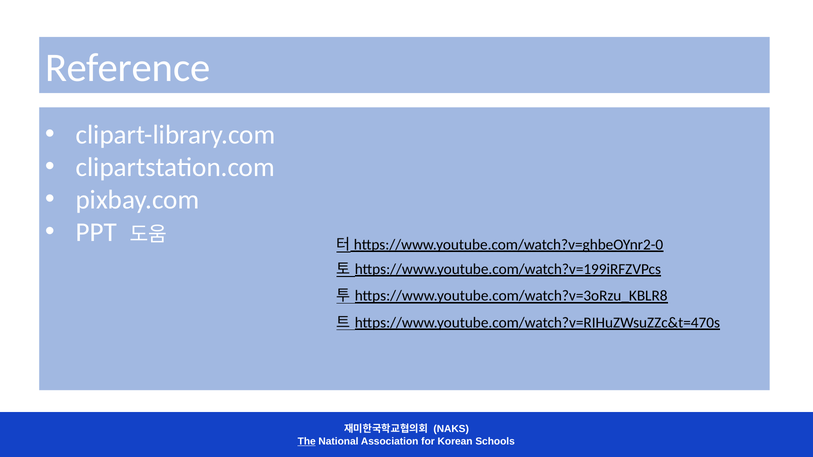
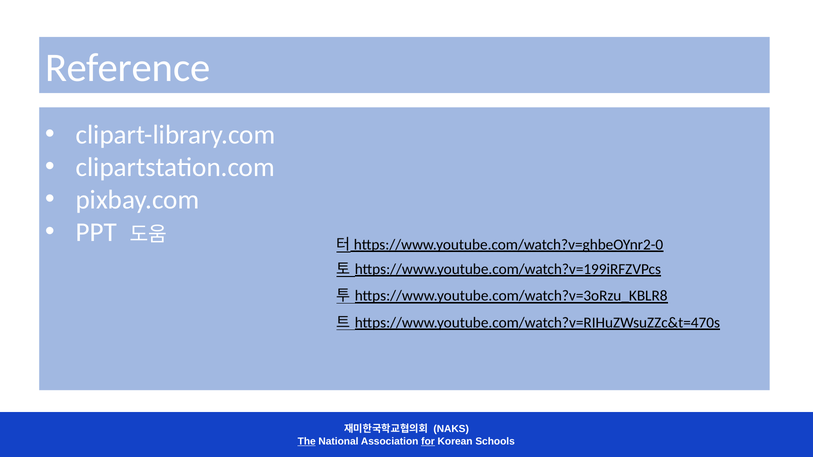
for underline: none -> present (428, 442)
